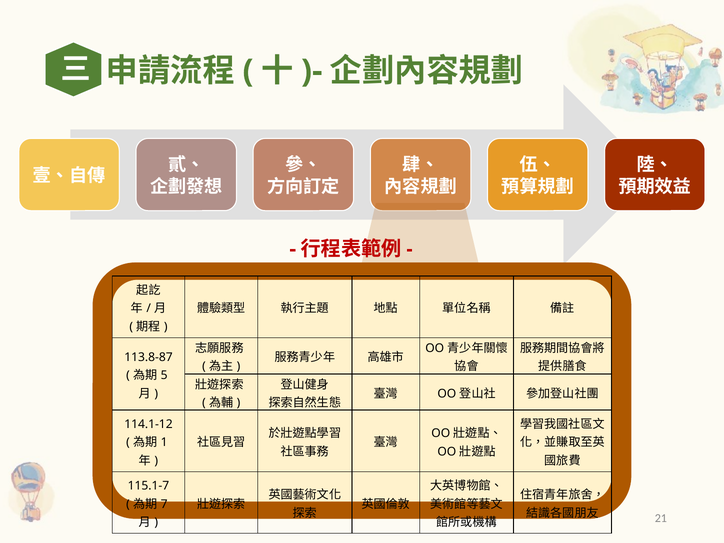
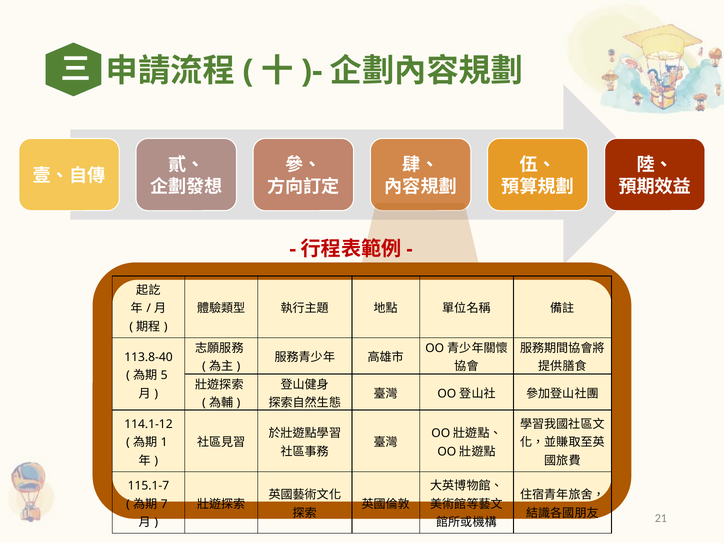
113.8-87: 113.8-87 -> 113.8-40 (149, 357)
